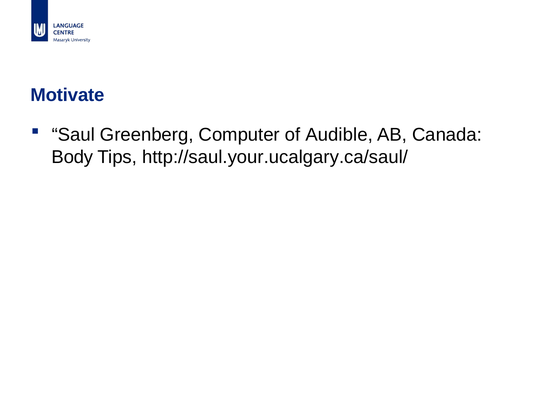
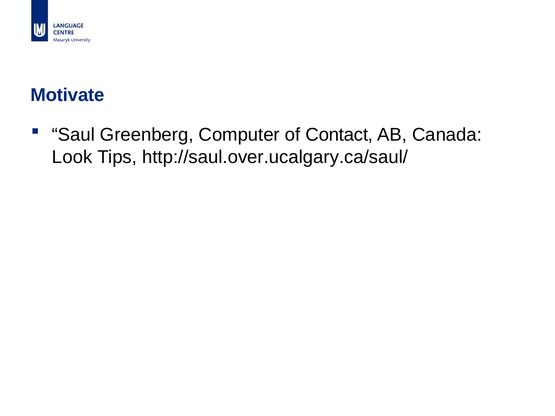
Audible: Audible -> Contact (339, 135)
Body: Body -> Look (72, 157)
http://saul.your.ucalgary.ca/saul/: http://saul.your.ucalgary.ca/saul/ -> http://saul.over.ucalgary.ca/saul/ (275, 157)
